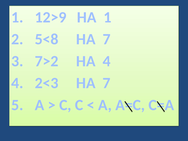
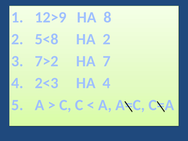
НА 1: 1 -> 8 (107, 17)
5<8 НА 7: 7 -> 2 (107, 39)
НА 4: 4 -> 7 (107, 61)
2<3 НА 7: 7 -> 4 (107, 83)
